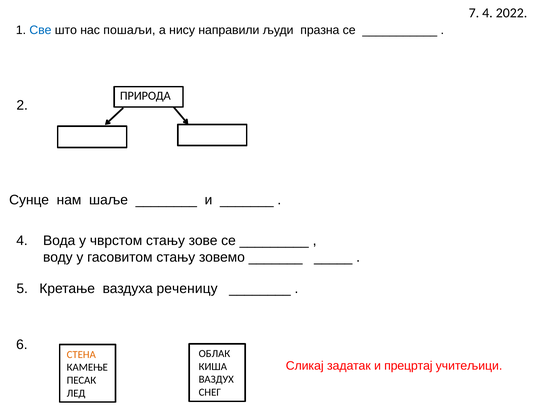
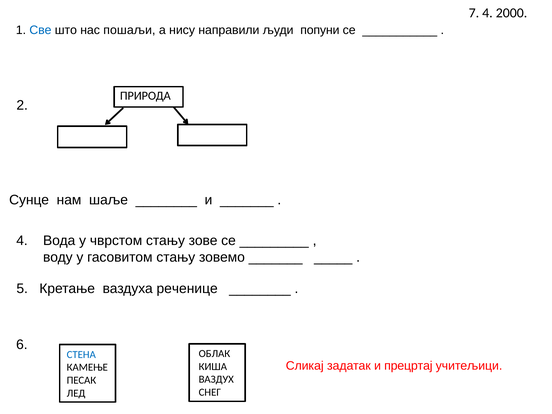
2022: 2022 -> 2000 (512, 13)
празна: празна -> попуни (320, 30)
реченицу: реченицу -> реченице (187, 288)
СТЕНА colour: orange -> blue (81, 355)
